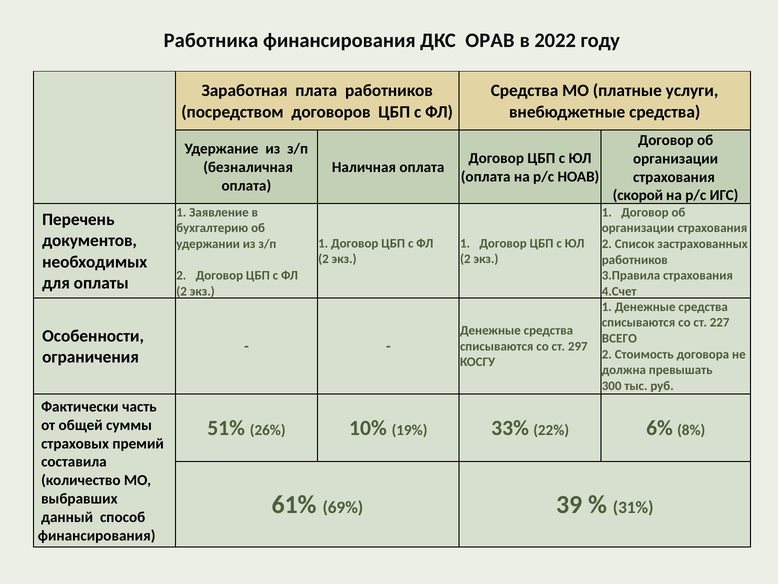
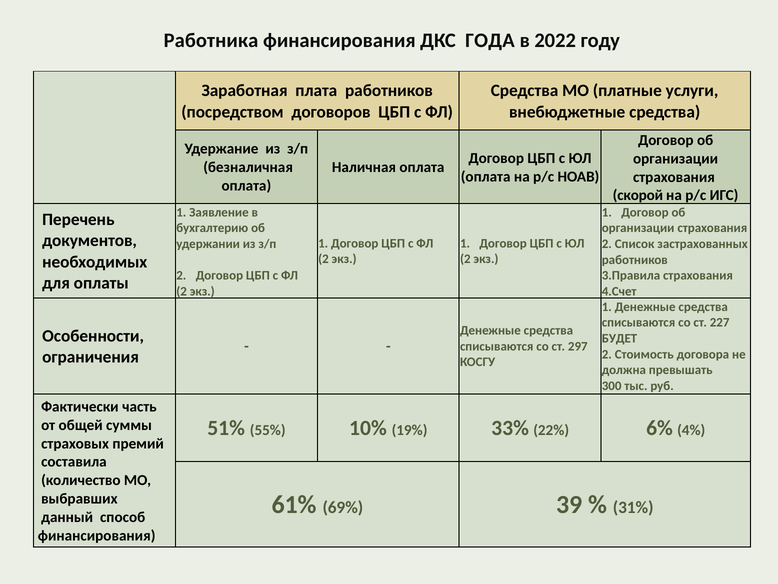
ОРАВ: ОРАВ -> ГОДА (490, 40)
ВСЕГО: ВСЕГО -> БУДЕТ (619, 338)
26%: 26% -> 55% (268, 430)
8%: 8% -> 4% (691, 430)
